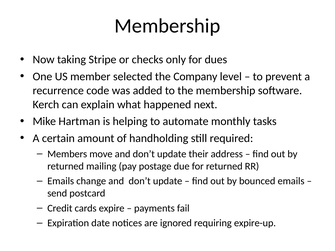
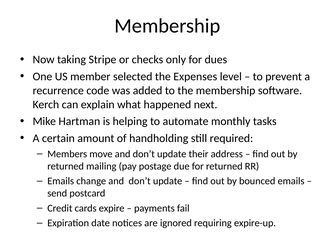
Company: Company -> Expenses (195, 77)
